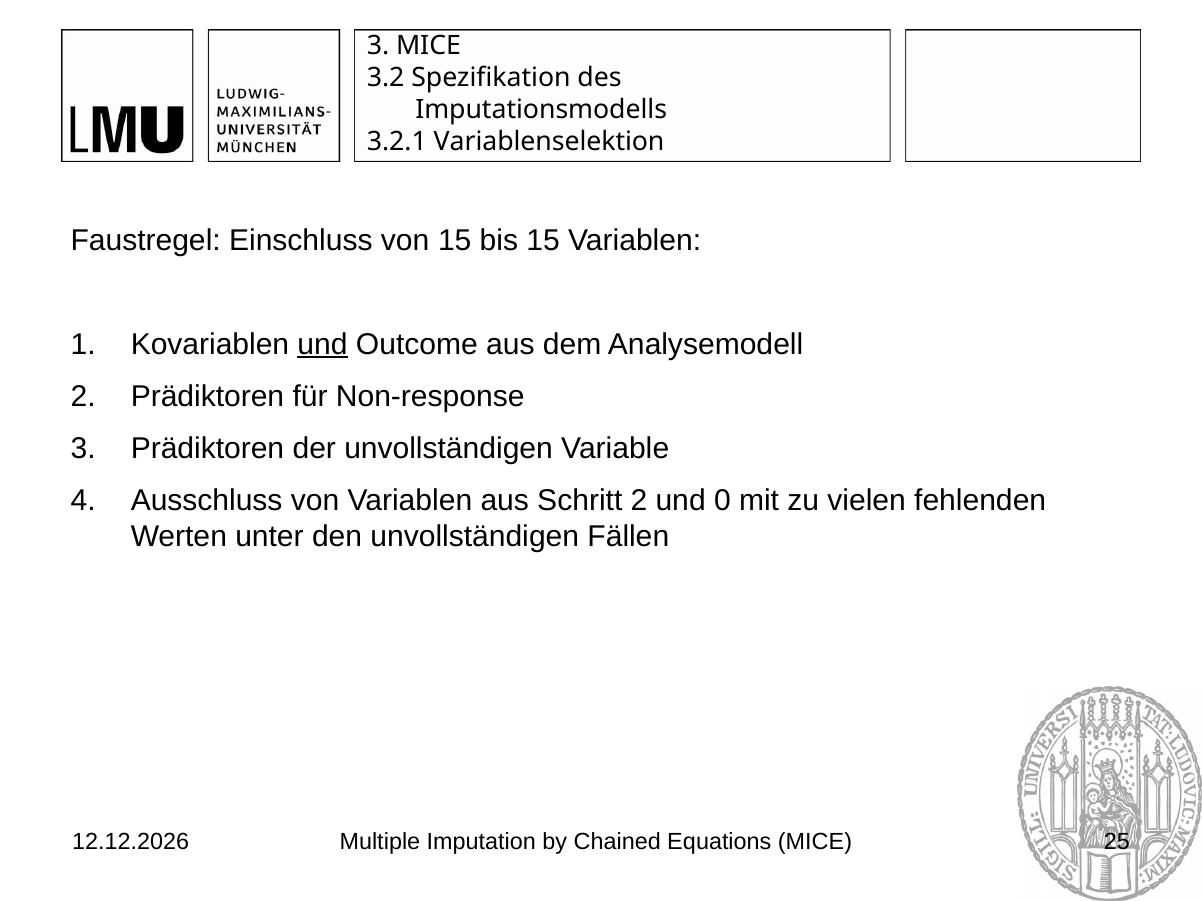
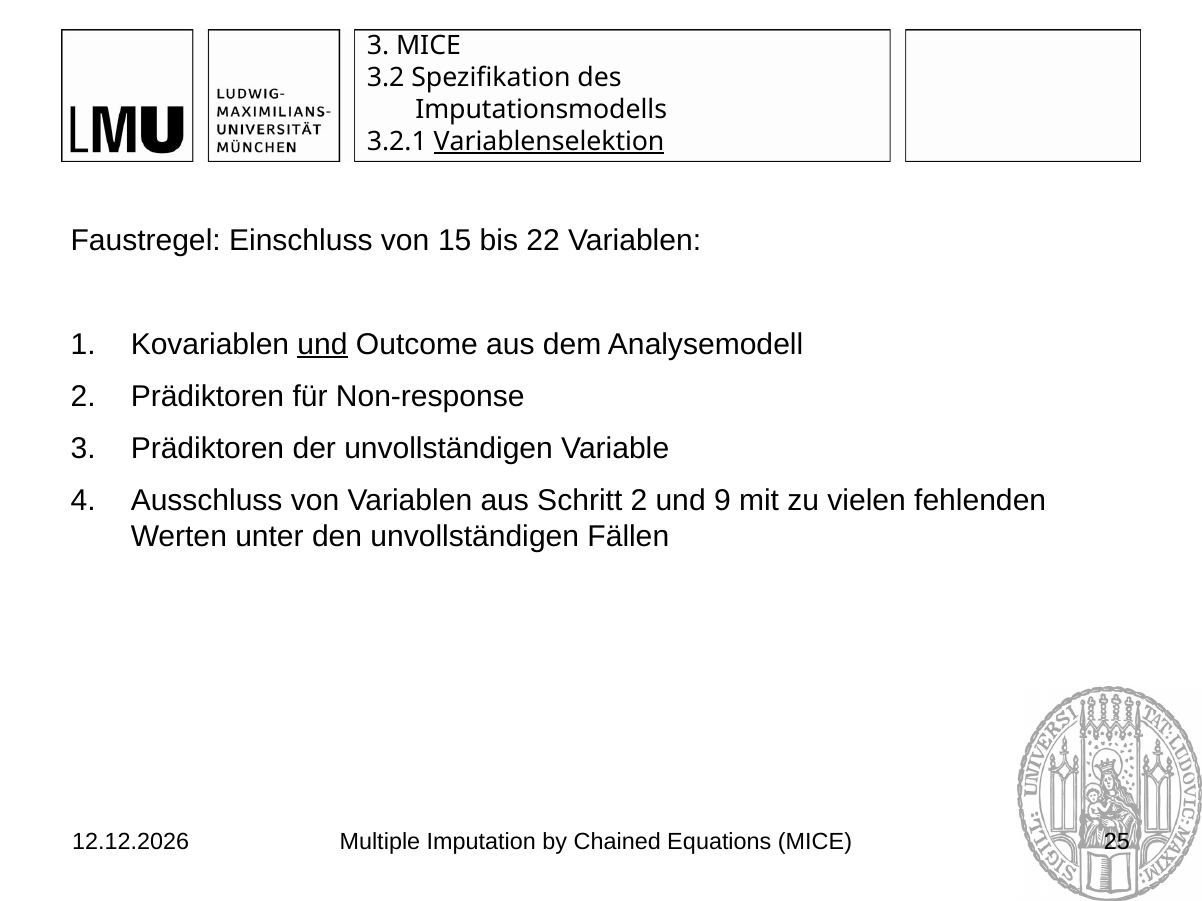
Variablenselektion underline: none -> present (549, 142)
bis 15: 15 -> 22 (543, 240)
0: 0 -> 9 (722, 501)
